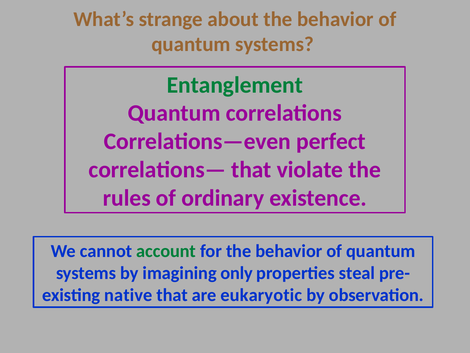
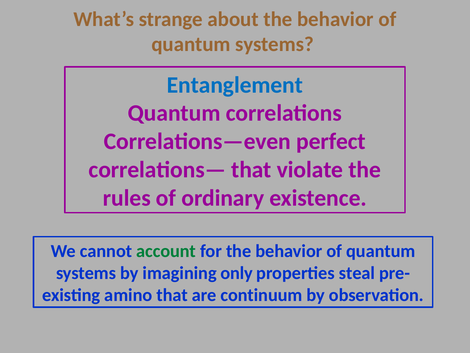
Entanglement colour: green -> blue (235, 85)
native: native -> amino (128, 295)
eukaryotic: eukaryotic -> continuum (261, 295)
